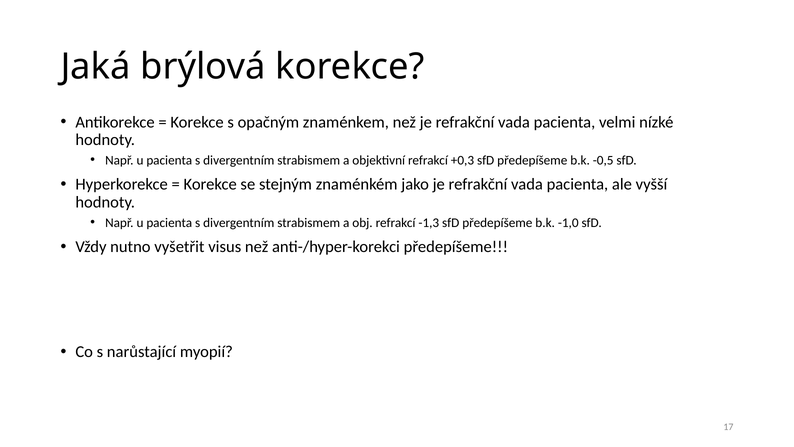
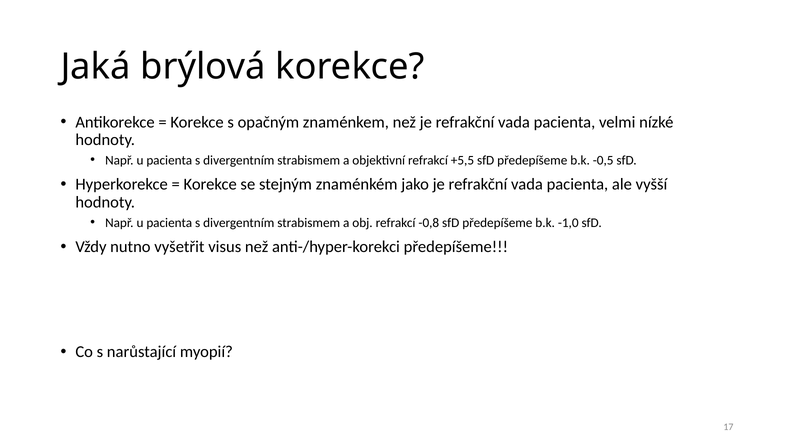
+0,3: +0,3 -> +5,5 (462, 160)
-1,3: -1,3 -> -0,8 (429, 222)
